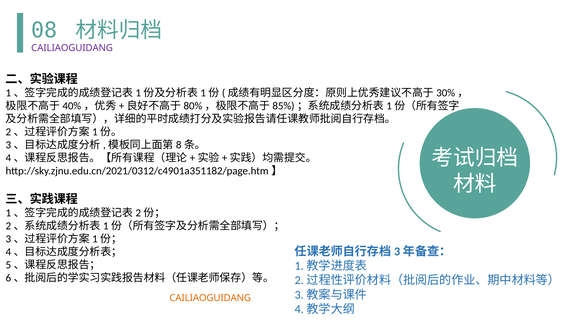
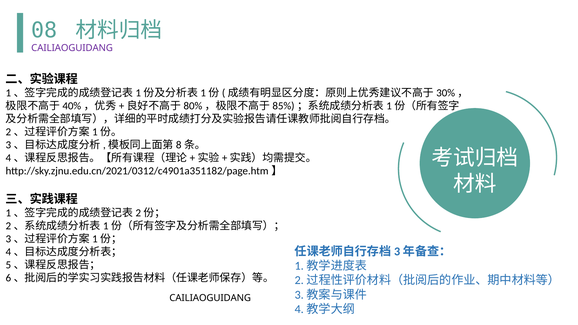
CAILIAOGUIDANG colour: orange -> black (210, 298)
